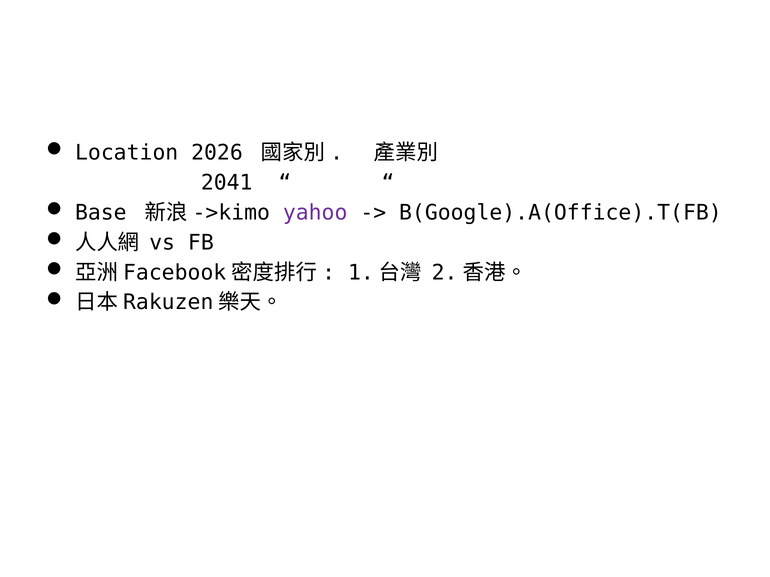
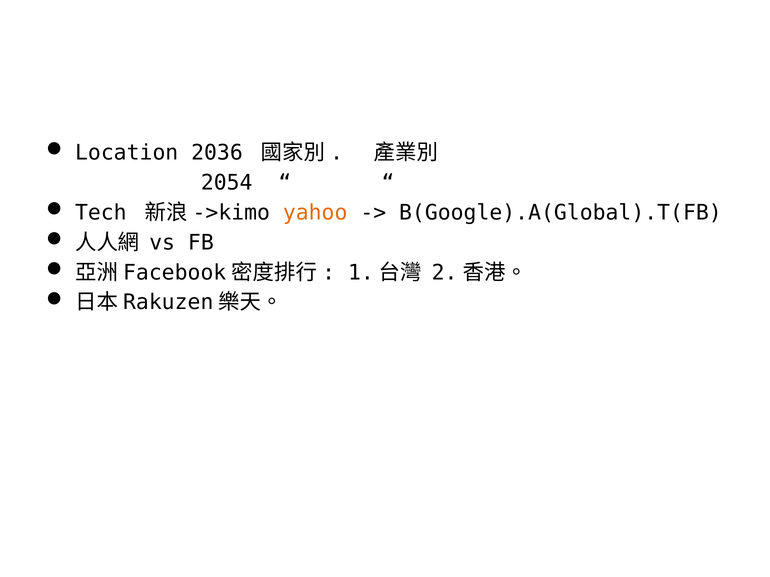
2026: 2026 -> 2036 (217, 153)
2041: 2041 -> 2054 (227, 183)
Base: Base -> Tech (101, 213)
yahoo colour: purple -> orange (315, 213)
B(Google).A(Office).T(FB: B(Google).A(Office).T(FB -> B(Google).A(Global).T(FB (560, 213)
